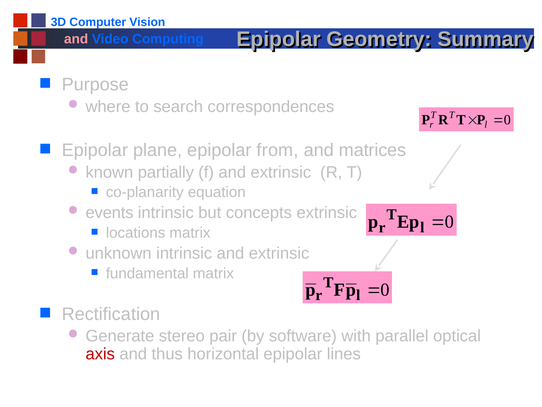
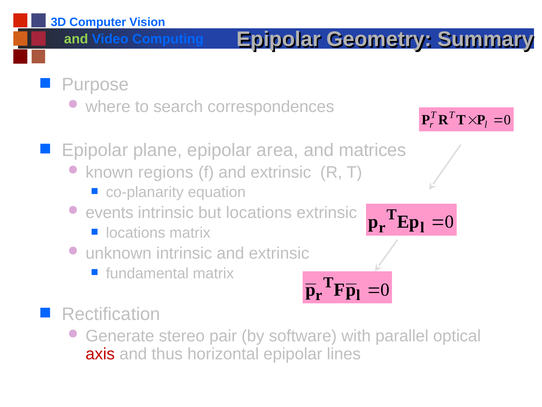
and colour: pink -> light green (76, 39)
from: from -> area (278, 150)
partially: partially -> regions (166, 172)
but concepts: concepts -> locations (259, 212)
